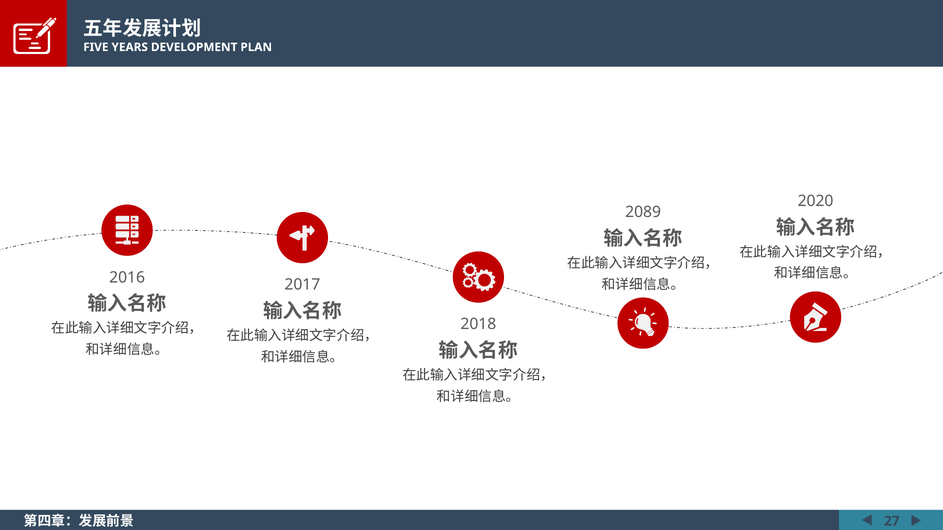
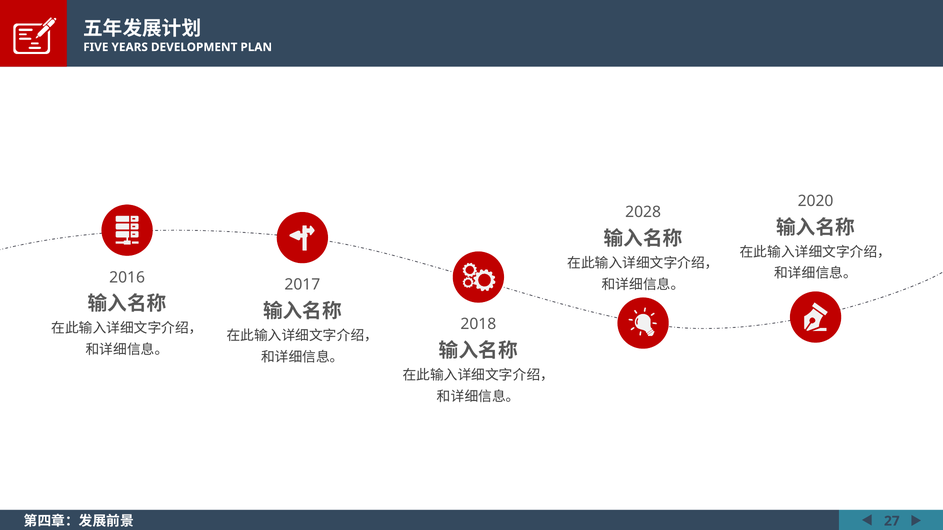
2089: 2089 -> 2028 (643, 212)
